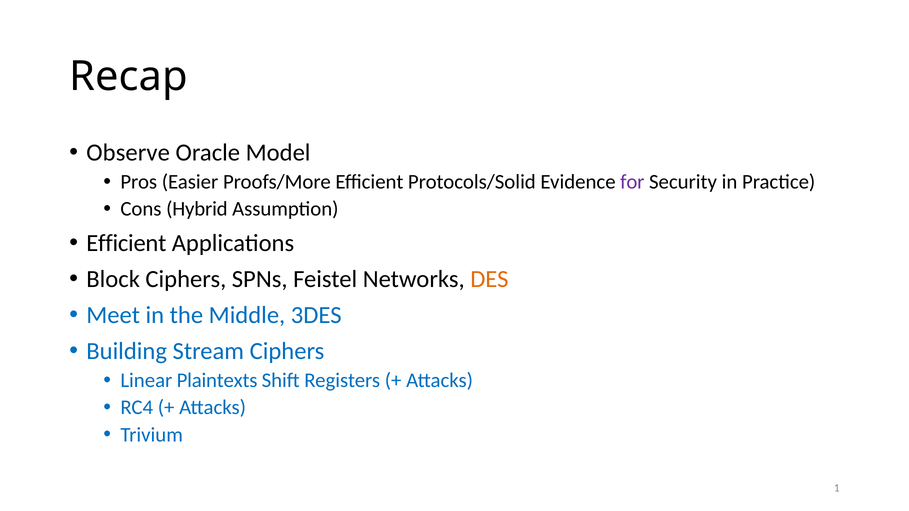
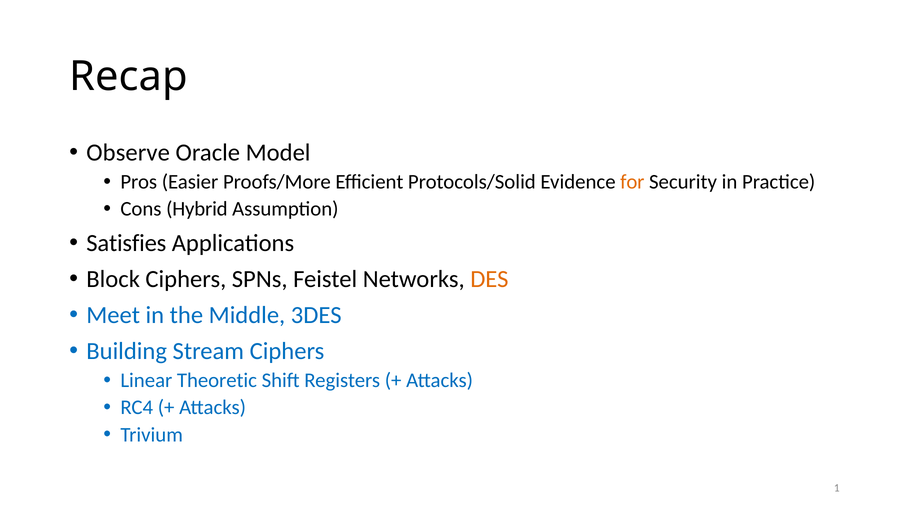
for colour: purple -> orange (632, 182)
Efficient: Efficient -> Satisfies (126, 243)
Plaintexts: Plaintexts -> Theoretic (217, 381)
